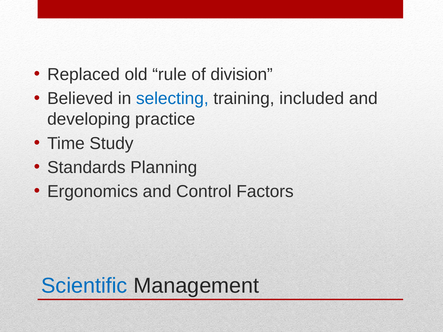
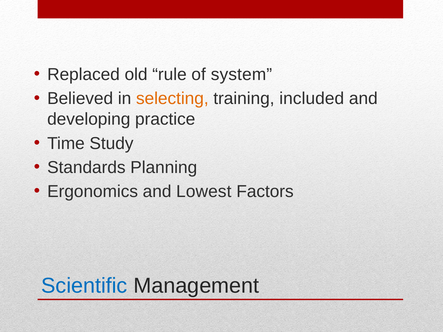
division: division -> system (241, 75)
selecting colour: blue -> orange (172, 99)
Control: Control -> Lowest (204, 192)
